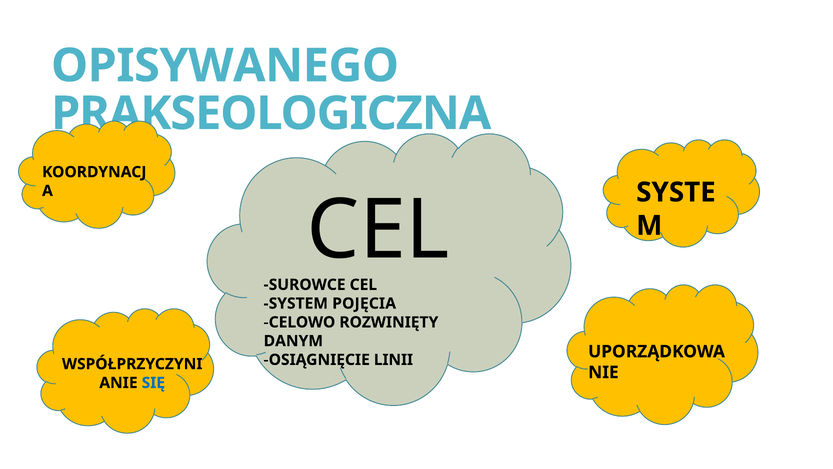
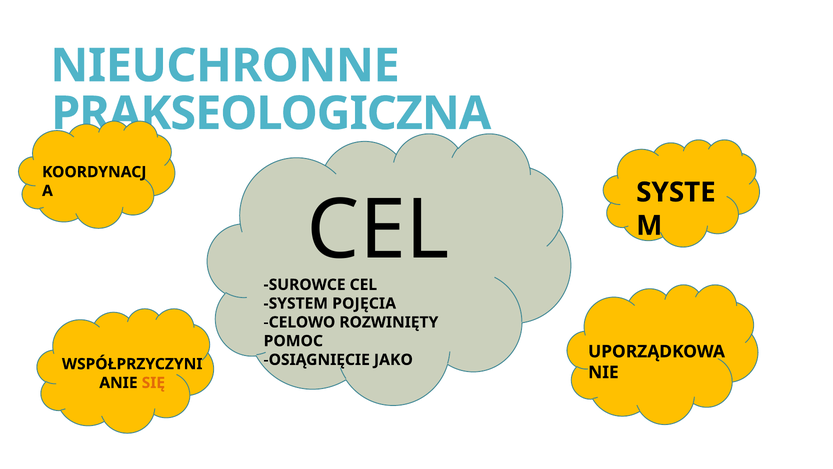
OPISYWANEGO: OPISYWANEGO -> NIEUCHRONNE (225, 66)
DANYM: DANYM -> POMOC (293, 341)
LINII: LINII -> JAKO (393, 359)
SIĘ colour: blue -> orange (153, 382)
